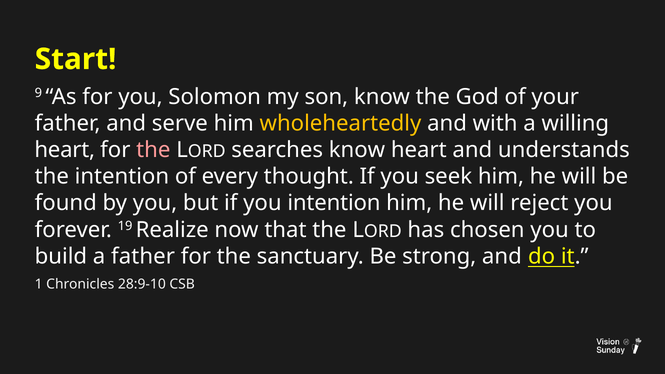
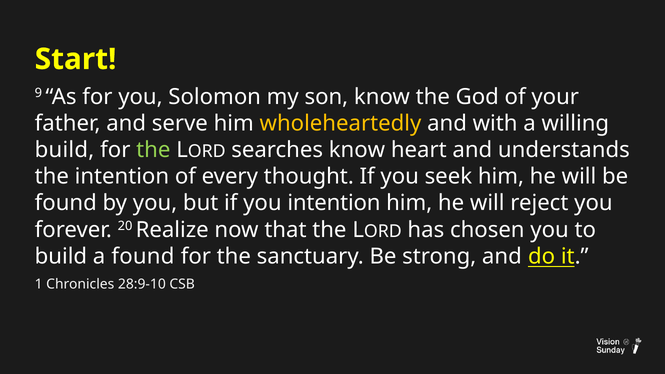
heart: heart -> build (64, 150)
the colour: pink -> light green (153, 150)
19: 19 -> 20 (125, 226)
a father: father -> found (143, 256)
